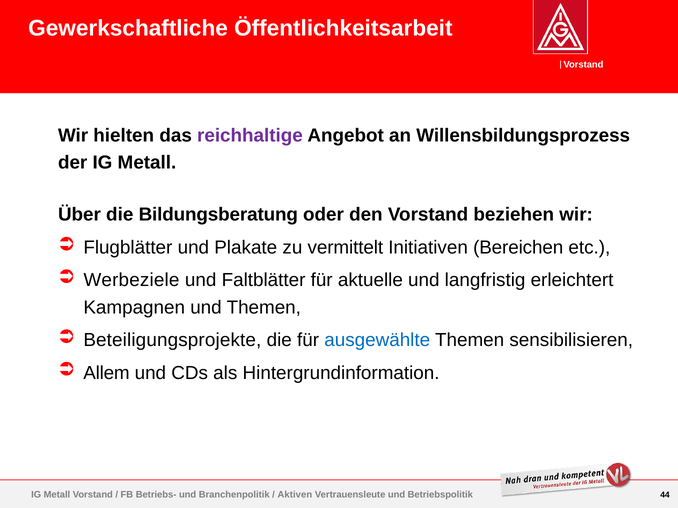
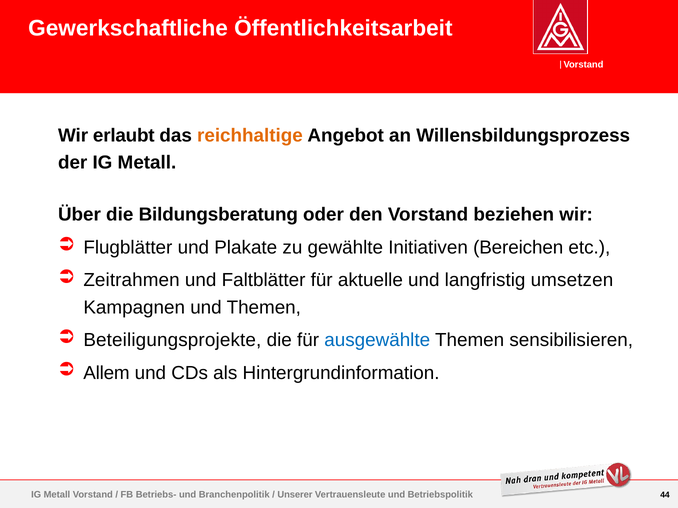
hielten: hielten -> erlaubt (124, 136)
reichhaltige colour: purple -> orange (250, 136)
vermittelt: vermittelt -> gewählte (345, 248)
Werbeziele: Werbeziele -> Zeitrahmen (132, 280)
erleichtert: erleichtert -> umsetzen (572, 280)
Aktiven: Aktiven -> Unserer (295, 495)
